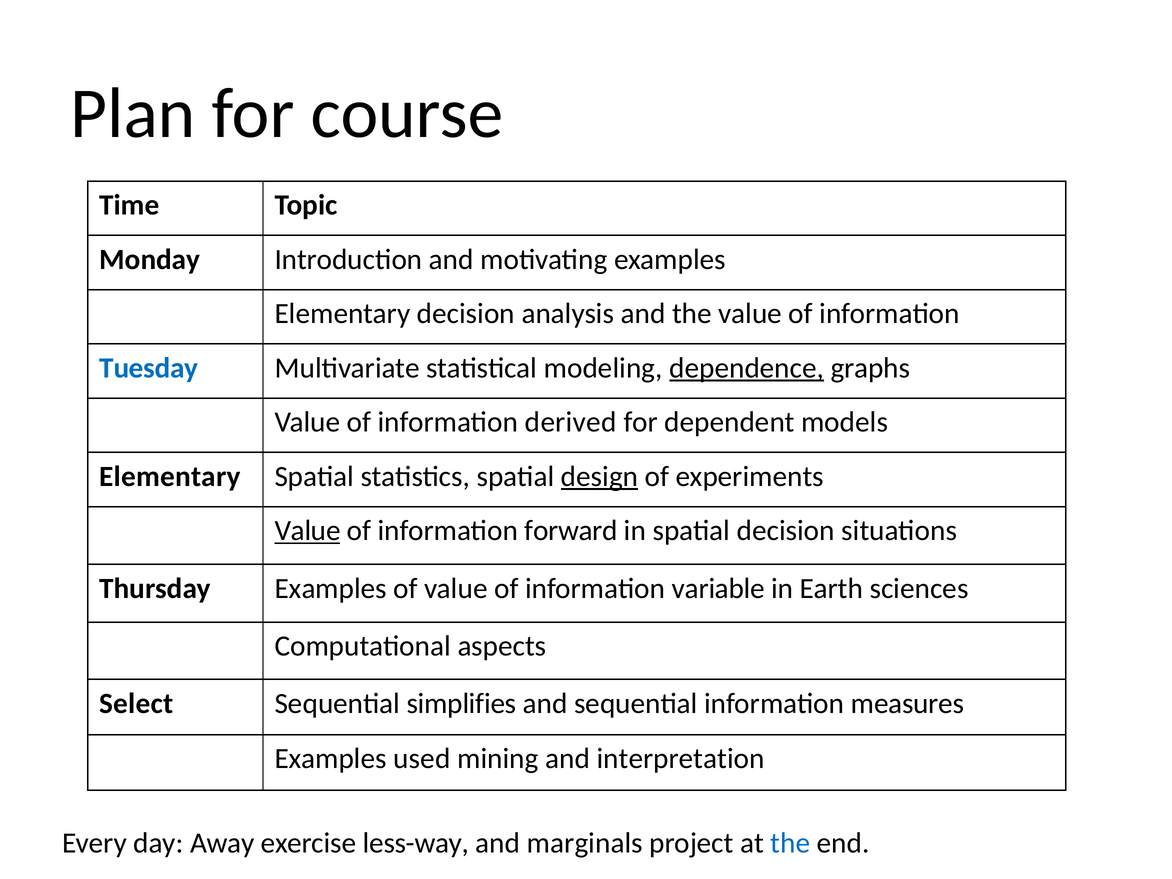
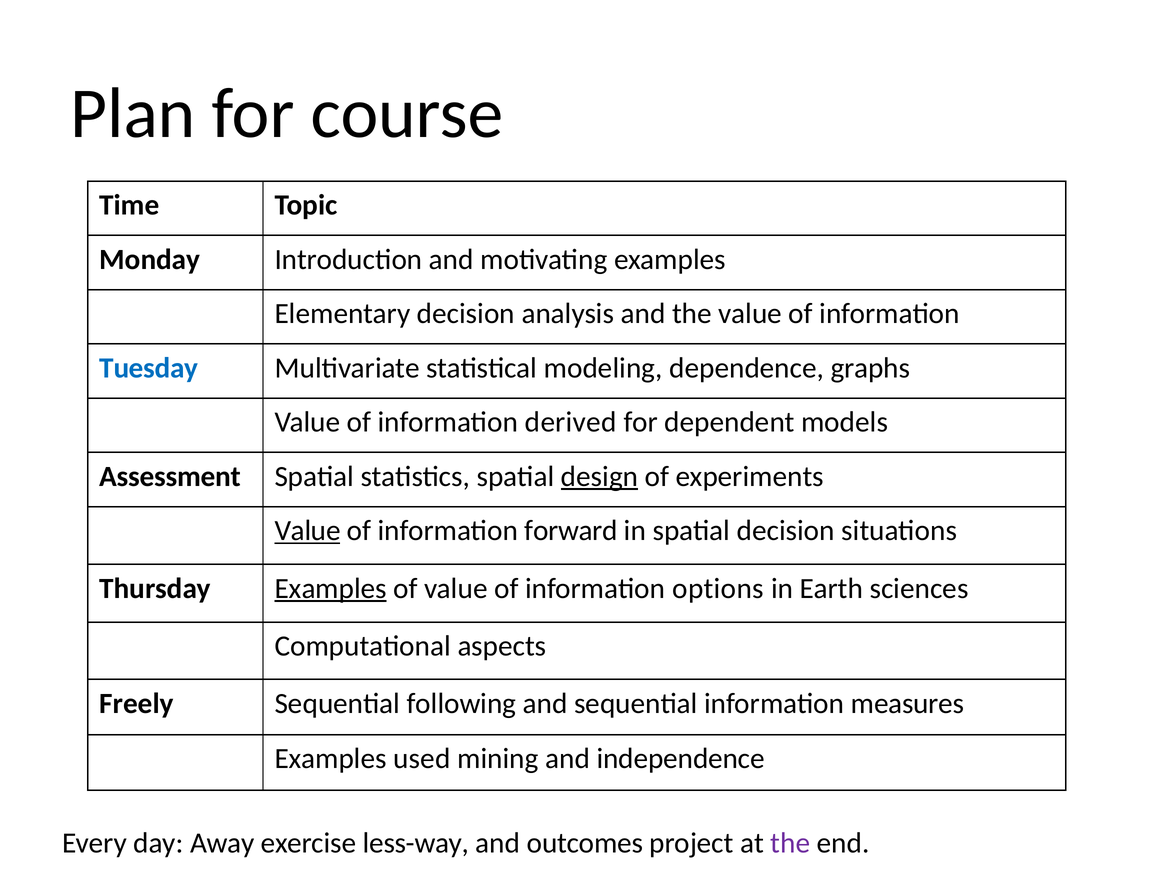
dependence underline: present -> none (747, 368)
Elementary: Elementary -> Assessment (170, 476)
Examples underline: none -> present (331, 588)
variable: variable -> options (718, 588)
Select: Select -> Freely (137, 703)
simplifies: simplifies -> following (461, 703)
interpretation: interpretation -> independence (681, 759)
marginals: marginals -> outcomes (585, 843)
the colour: blue -> purple (790, 843)
